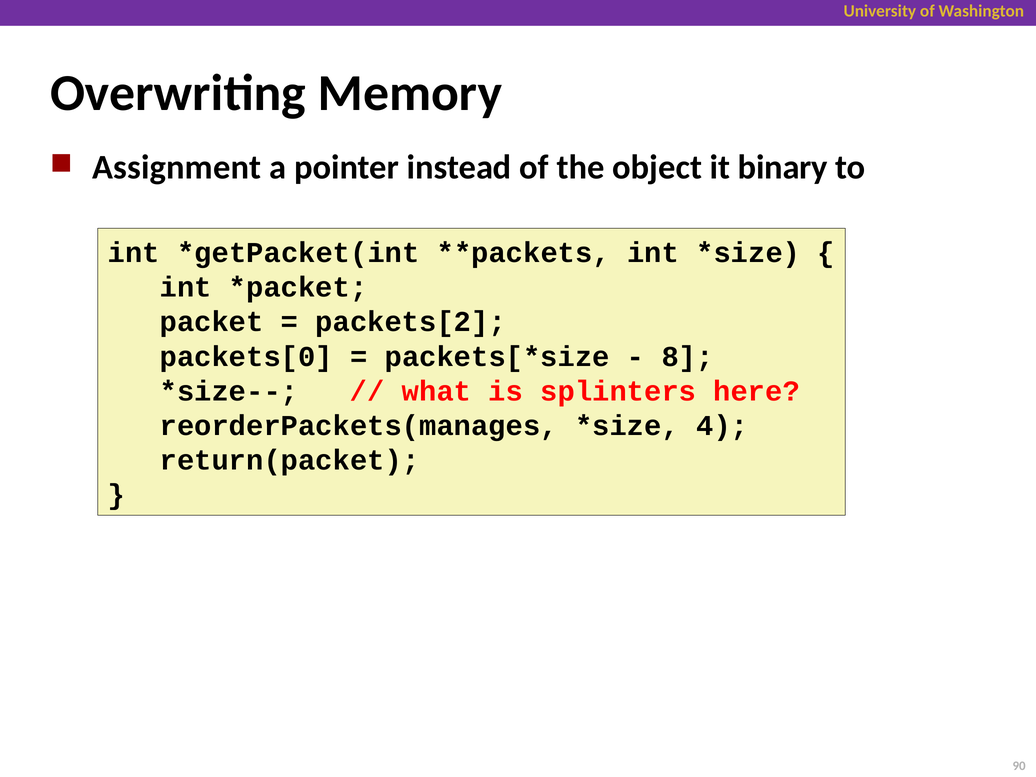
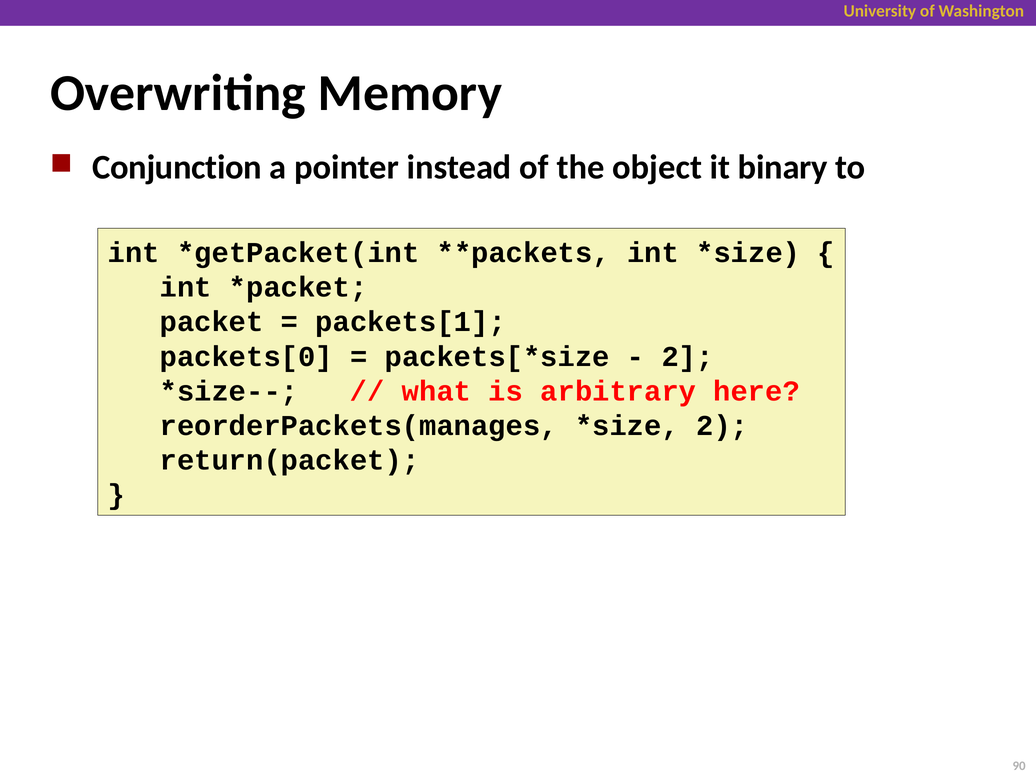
Assignment: Assignment -> Conjunction (177, 167)
packets[2: packets[2 -> packets[1 (411, 322)
8: 8 -> 2 (688, 357)
splinters: splinters -> arbitrary (618, 391)
4: 4 -> 2 (722, 426)
